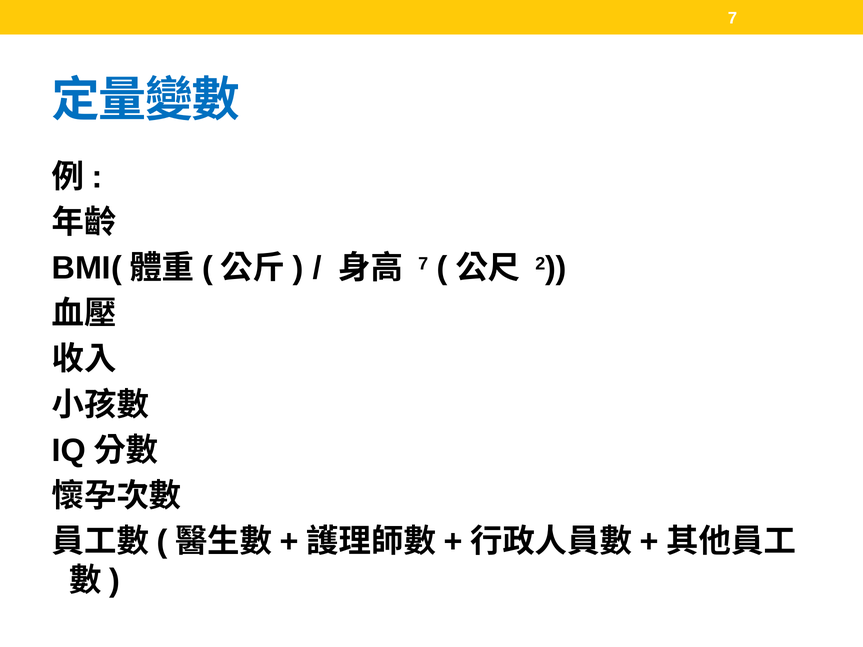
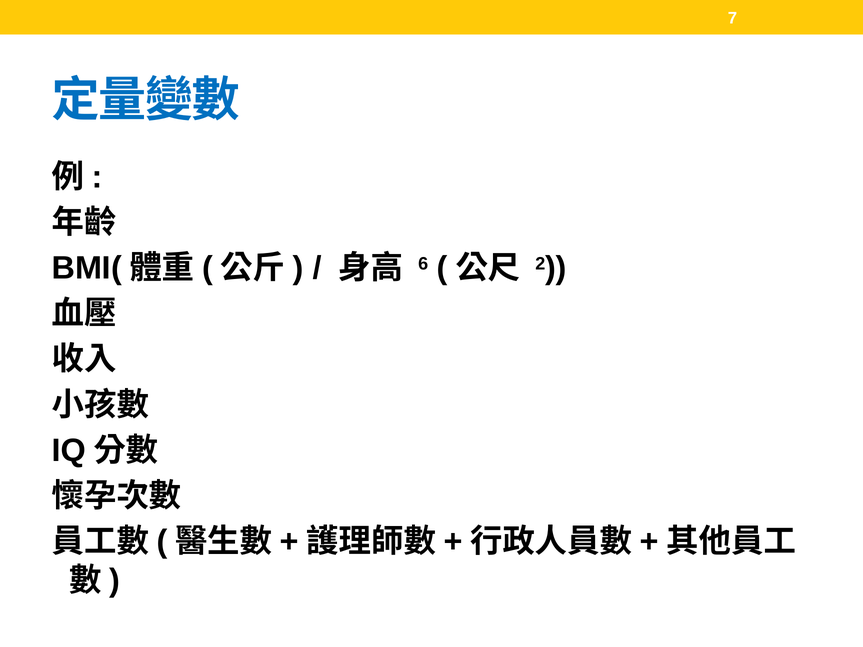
7: 7 -> 6 (423, 264)
